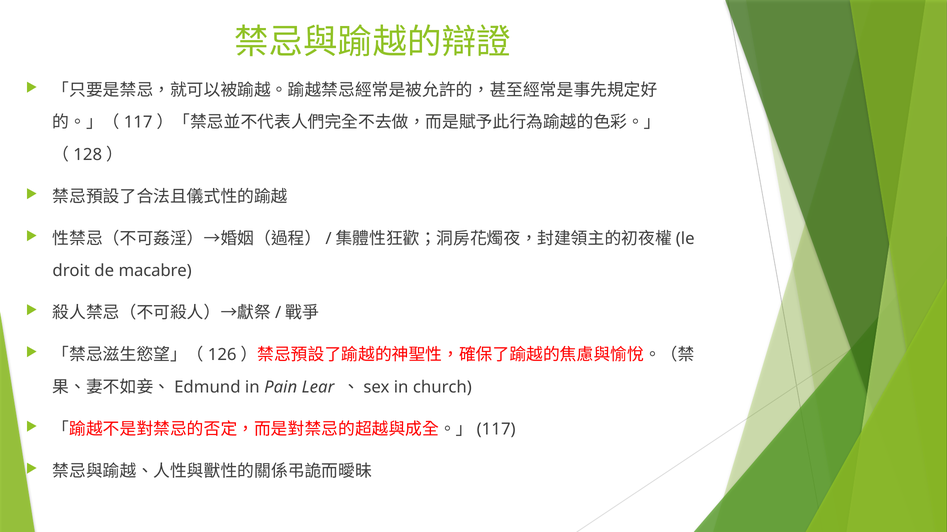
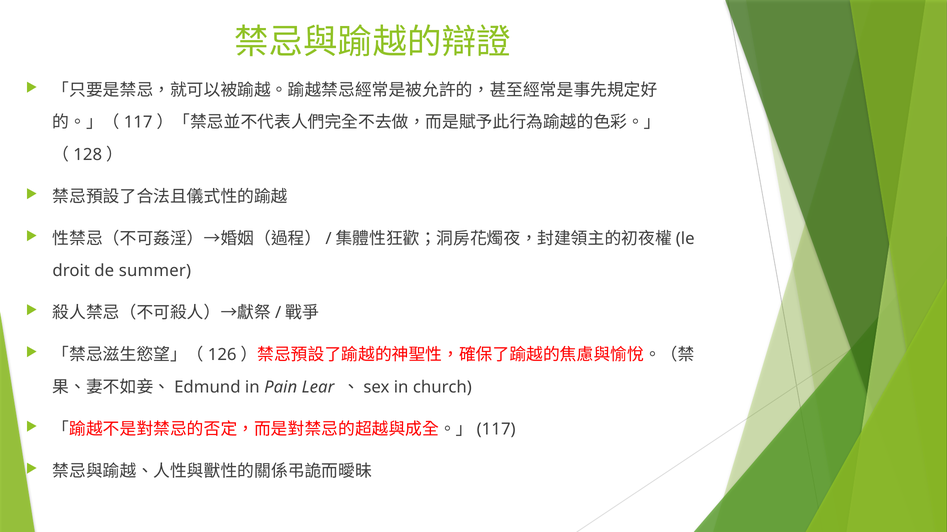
macabre: macabre -> summer (155, 271)
